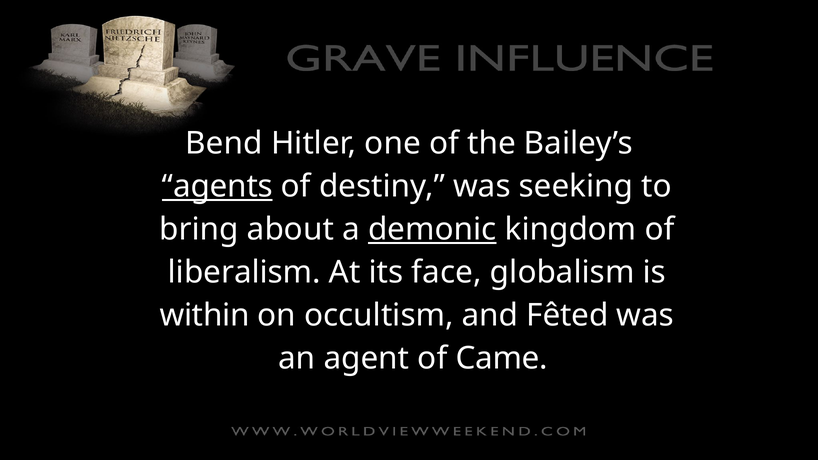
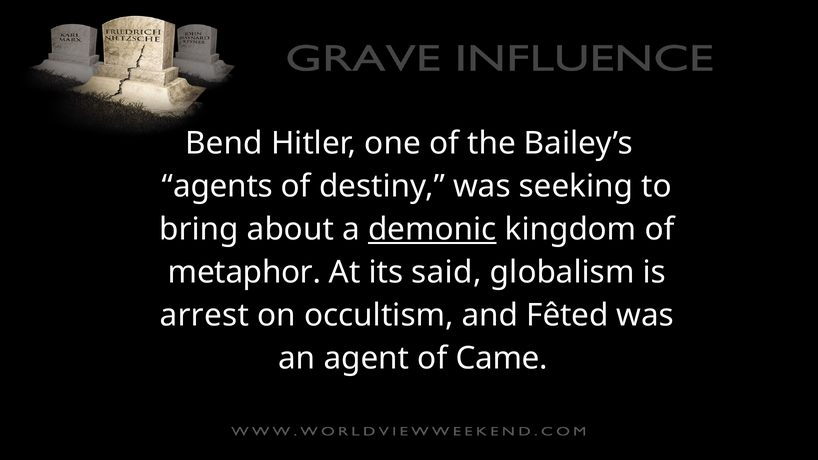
agents underline: present -> none (217, 187)
liberalism: liberalism -> metaphor (244, 273)
face: face -> said (447, 273)
within: within -> arrest (204, 316)
